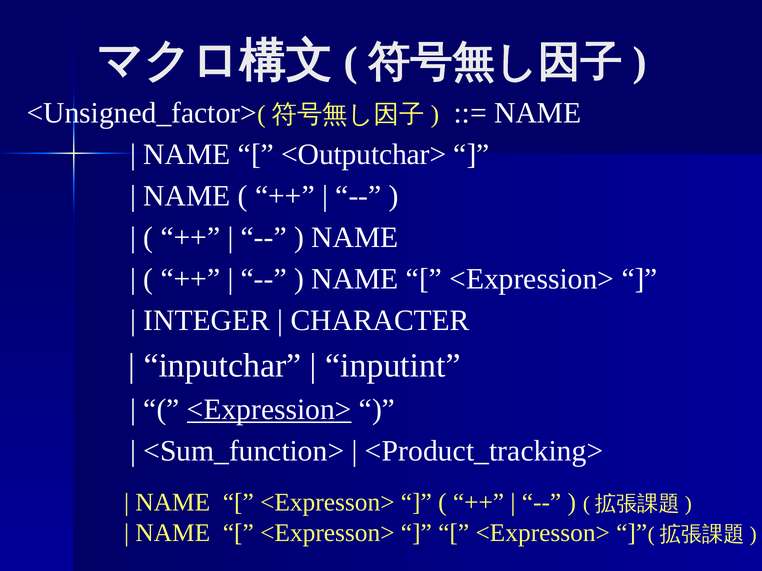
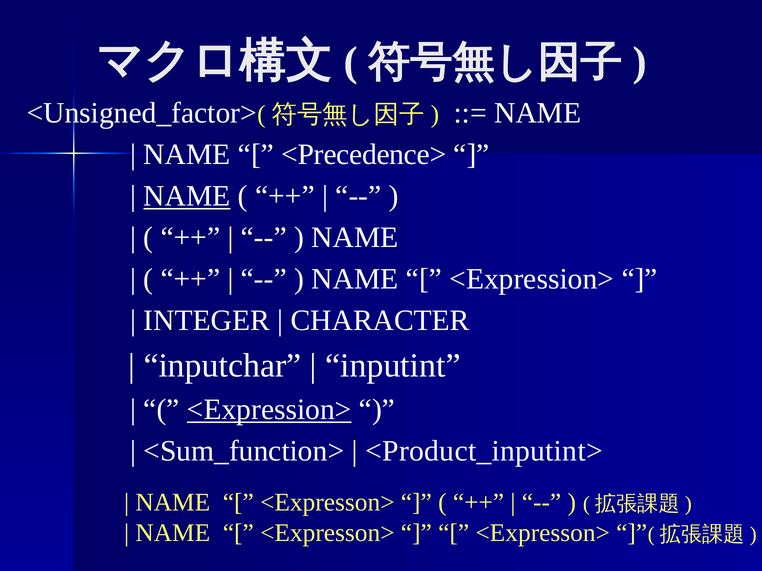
<Outputchar>: <Outputchar> -> <Precedence> (364, 155)
NAME underline: none -> present (187, 196)
<Product_tracking>: <Product_tracking> -> <Product_inputint> (484, 451)
